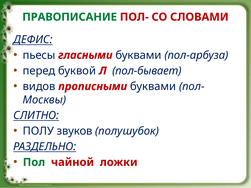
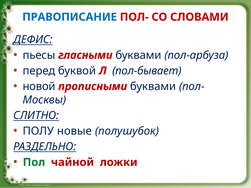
ПРАВОПИСАНИЕ colour: green -> blue (70, 17)
видов: видов -> новой (39, 87)
звуков: звуков -> новые (74, 131)
